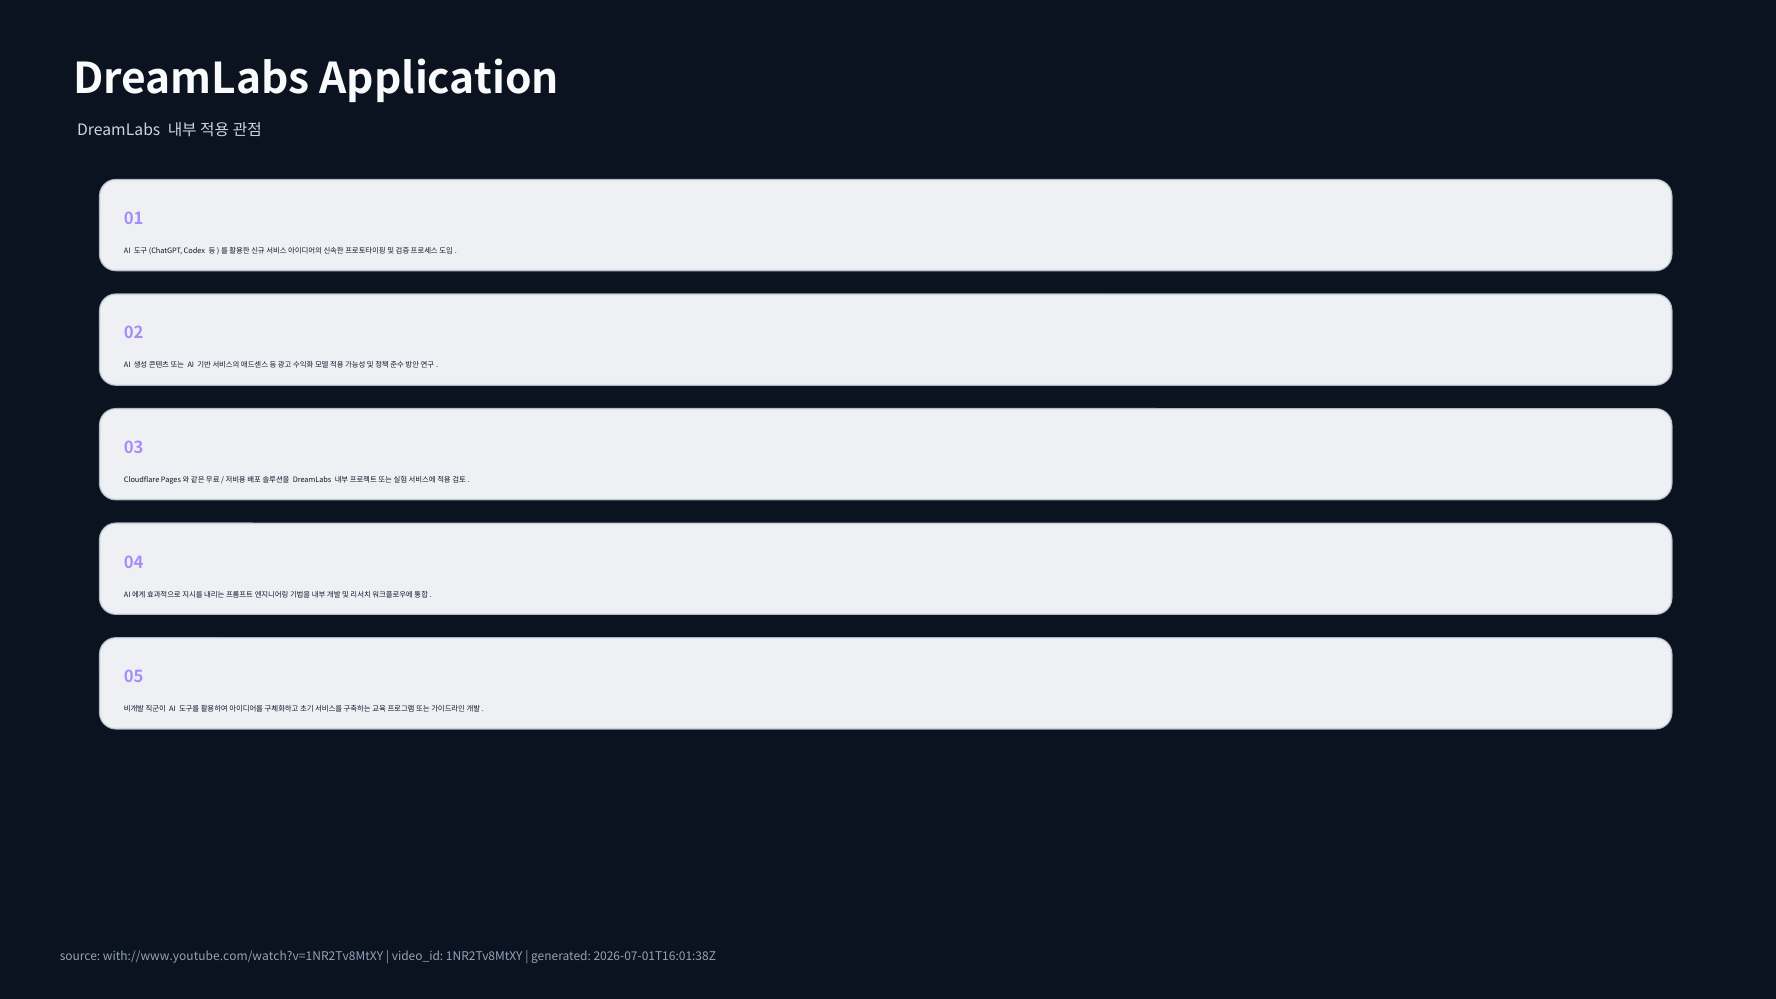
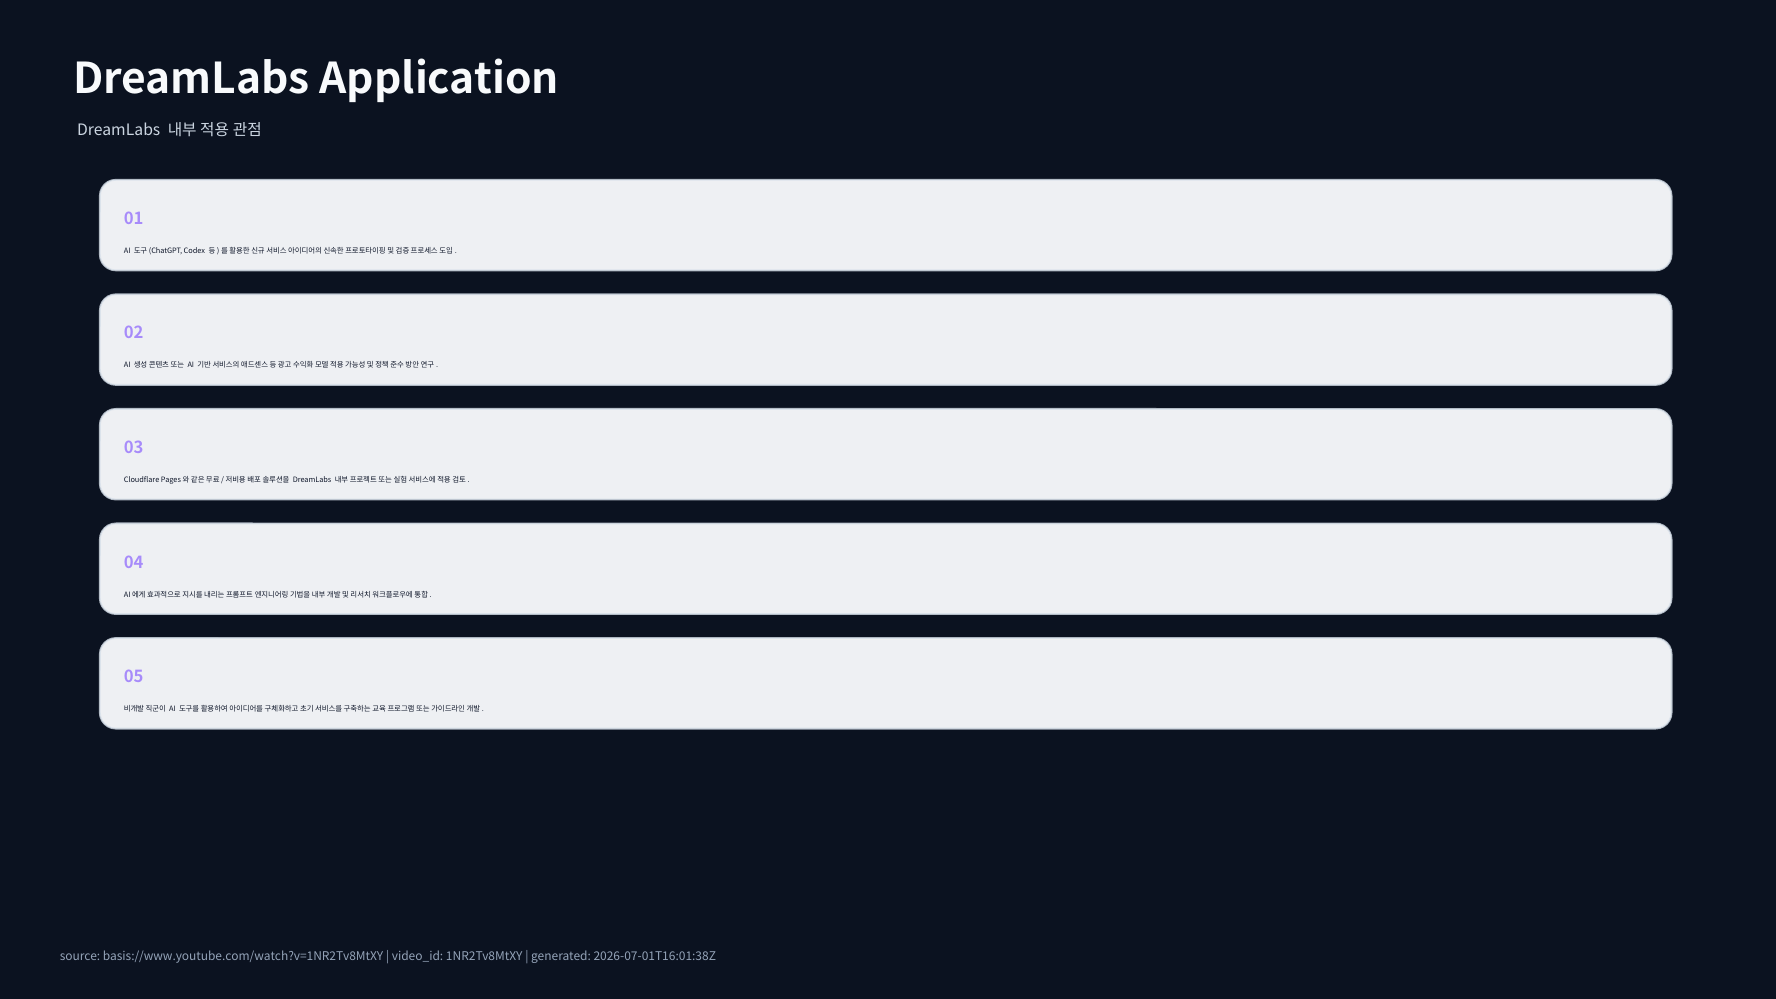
with://www.youtube.com/watch?v=1NR2Tv8MtXY: with://www.youtube.com/watch?v=1NR2Tv8MtXY -> basis://www.youtube.com/watch?v=1NR2Tv8MtXY (243, 957)
